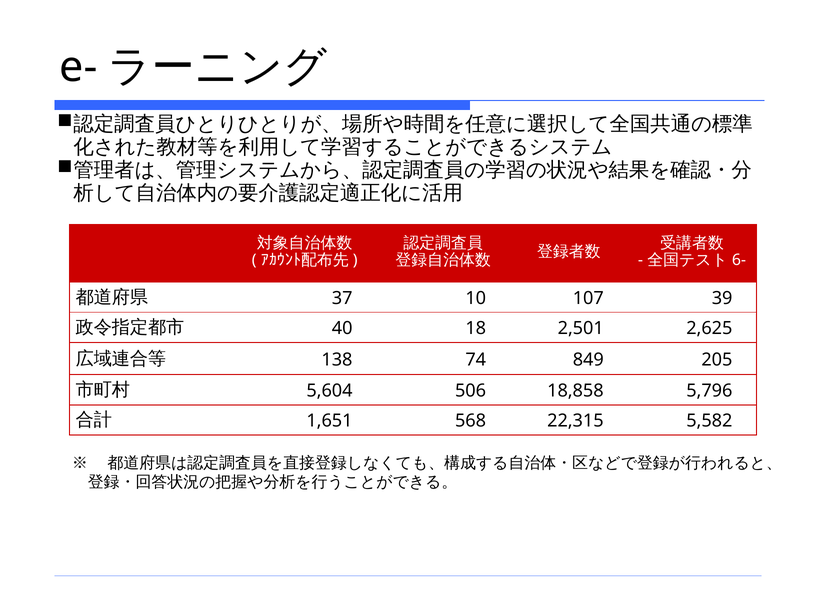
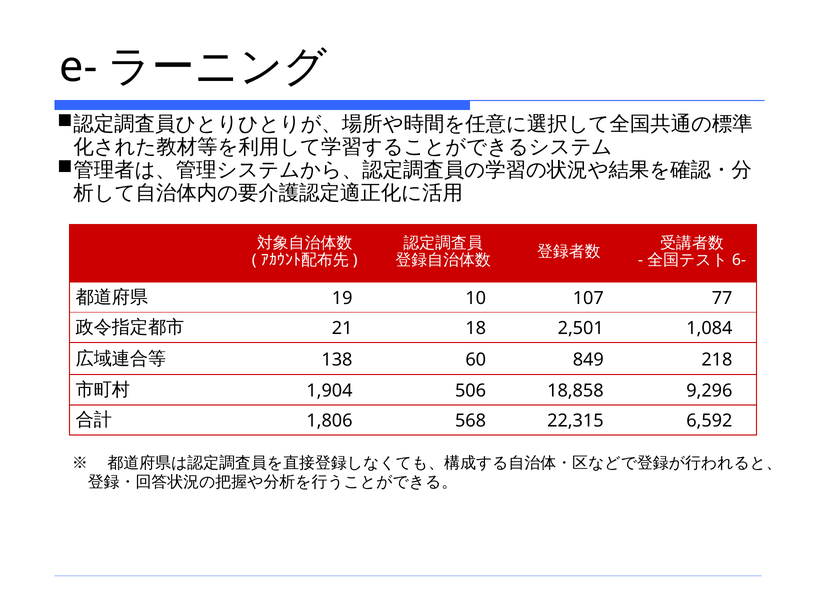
37: 37 -> 19 (342, 298)
39: 39 -> 77 (722, 298)
40: 40 -> 21 (342, 328)
2,625: 2,625 -> 1,084 (709, 328)
74: 74 -> 60 (476, 360)
205: 205 -> 218 (717, 360)
5,604: 5,604 -> 1,904 (329, 391)
5,796: 5,796 -> 9,296 (709, 391)
1,651: 1,651 -> 1,806 (329, 421)
5,582: 5,582 -> 6,592 (709, 421)
